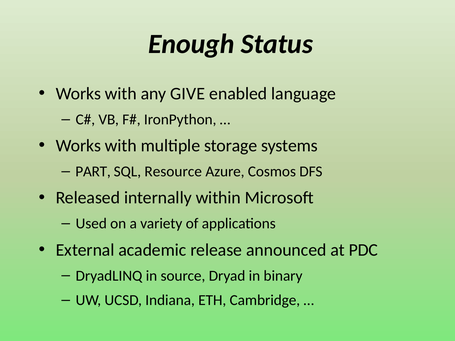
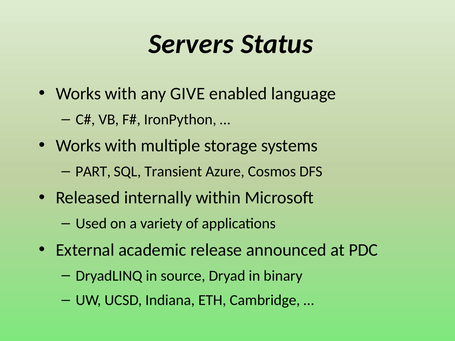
Enough: Enough -> Servers (191, 44)
Resource: Resource -> Transient (173, 172)
